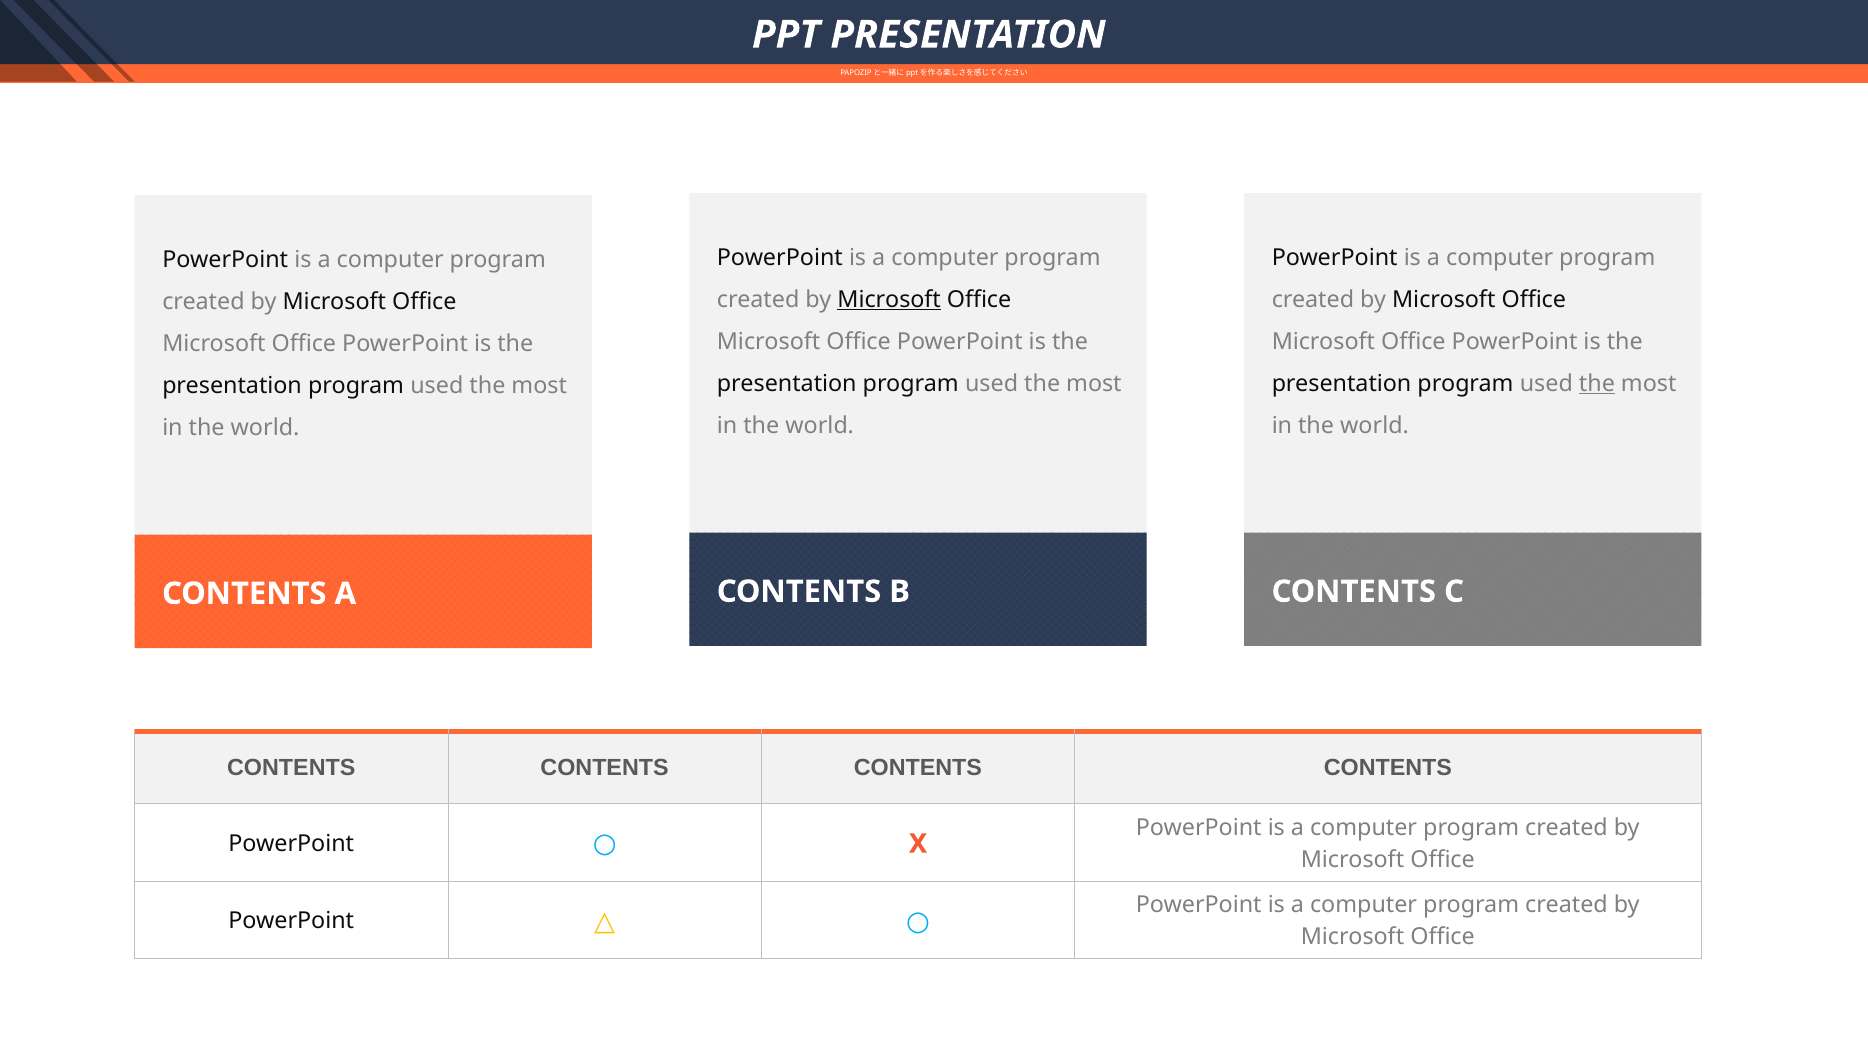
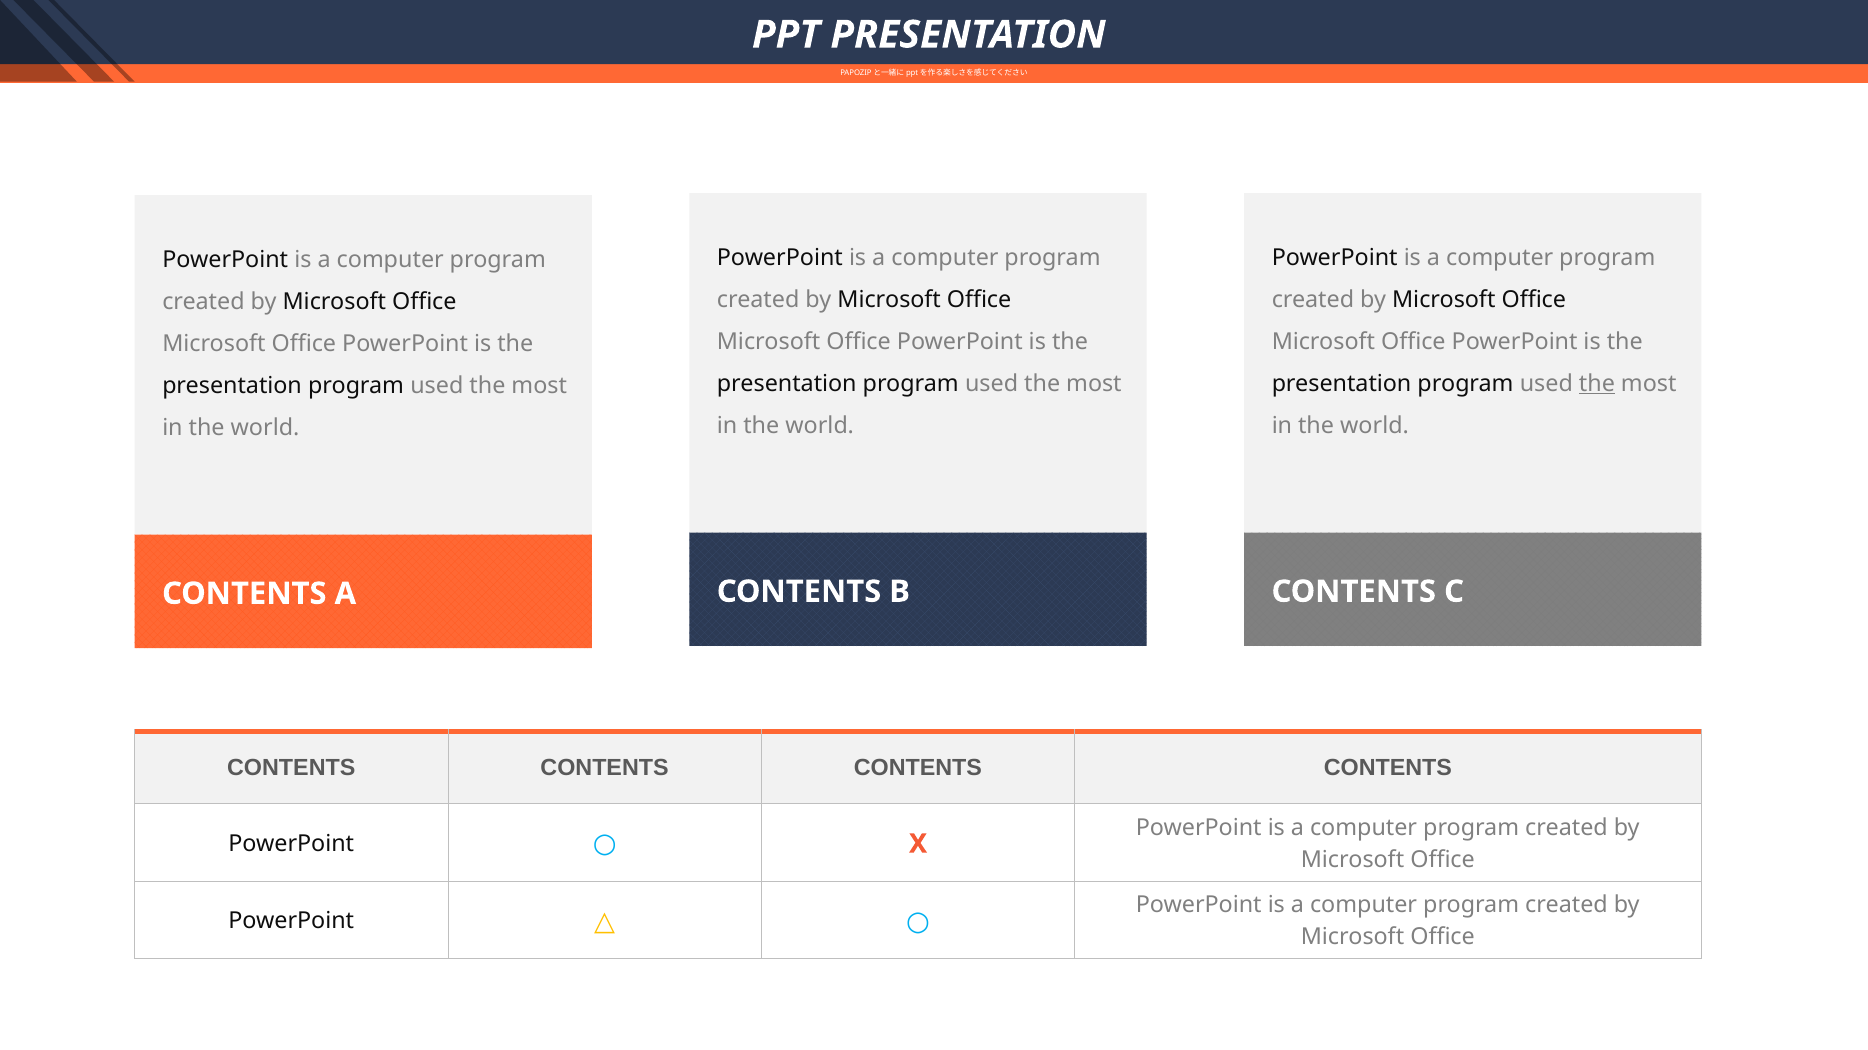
Microsoft underline: present -> none (889, 300)
